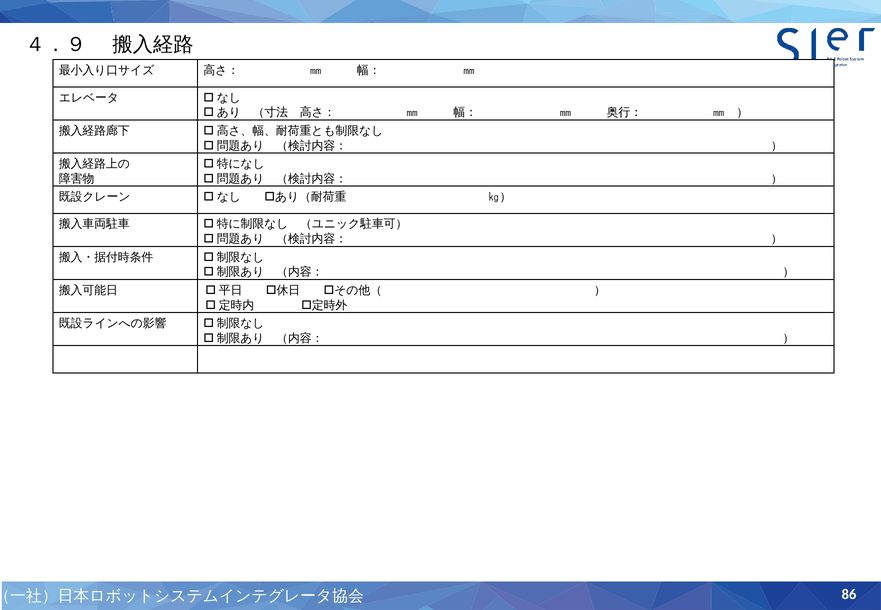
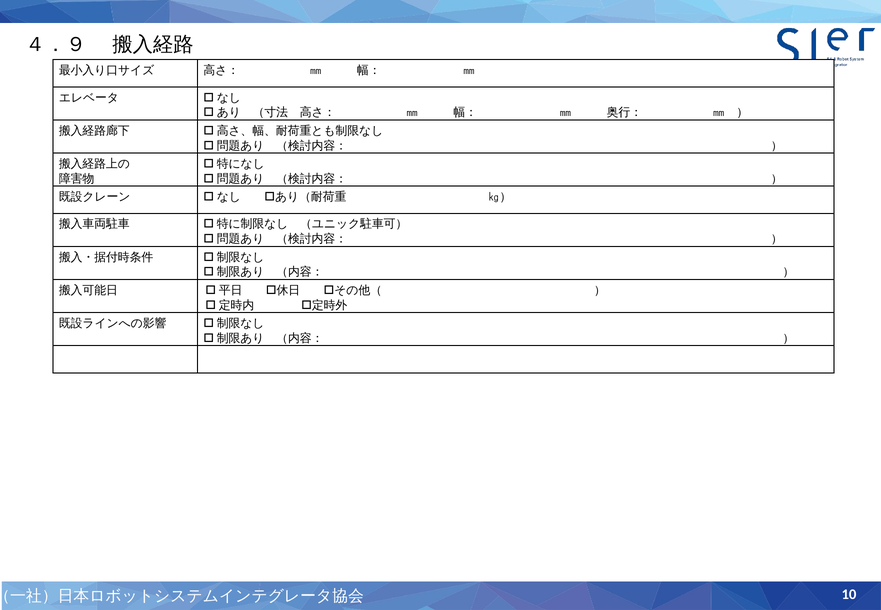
86: 86 -> 10 (849, 594)
